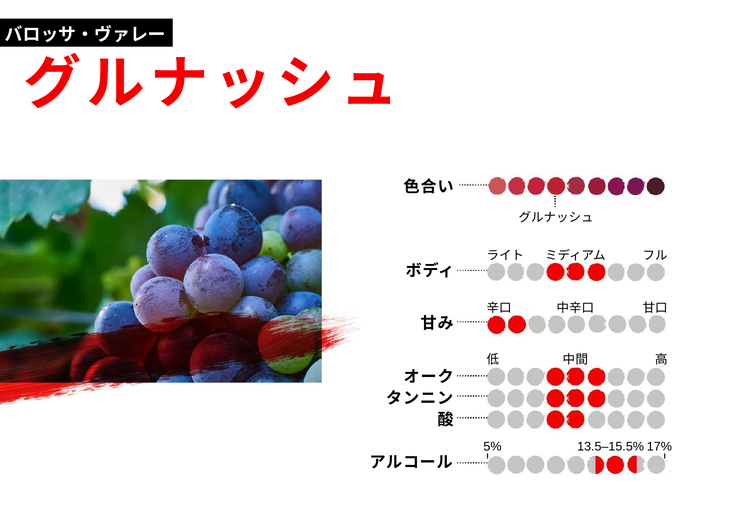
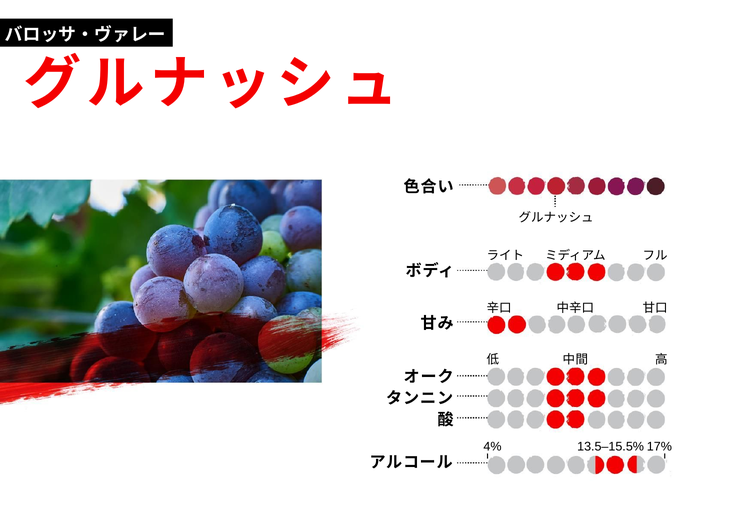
5%: 5% -> 4% (492, 446)
